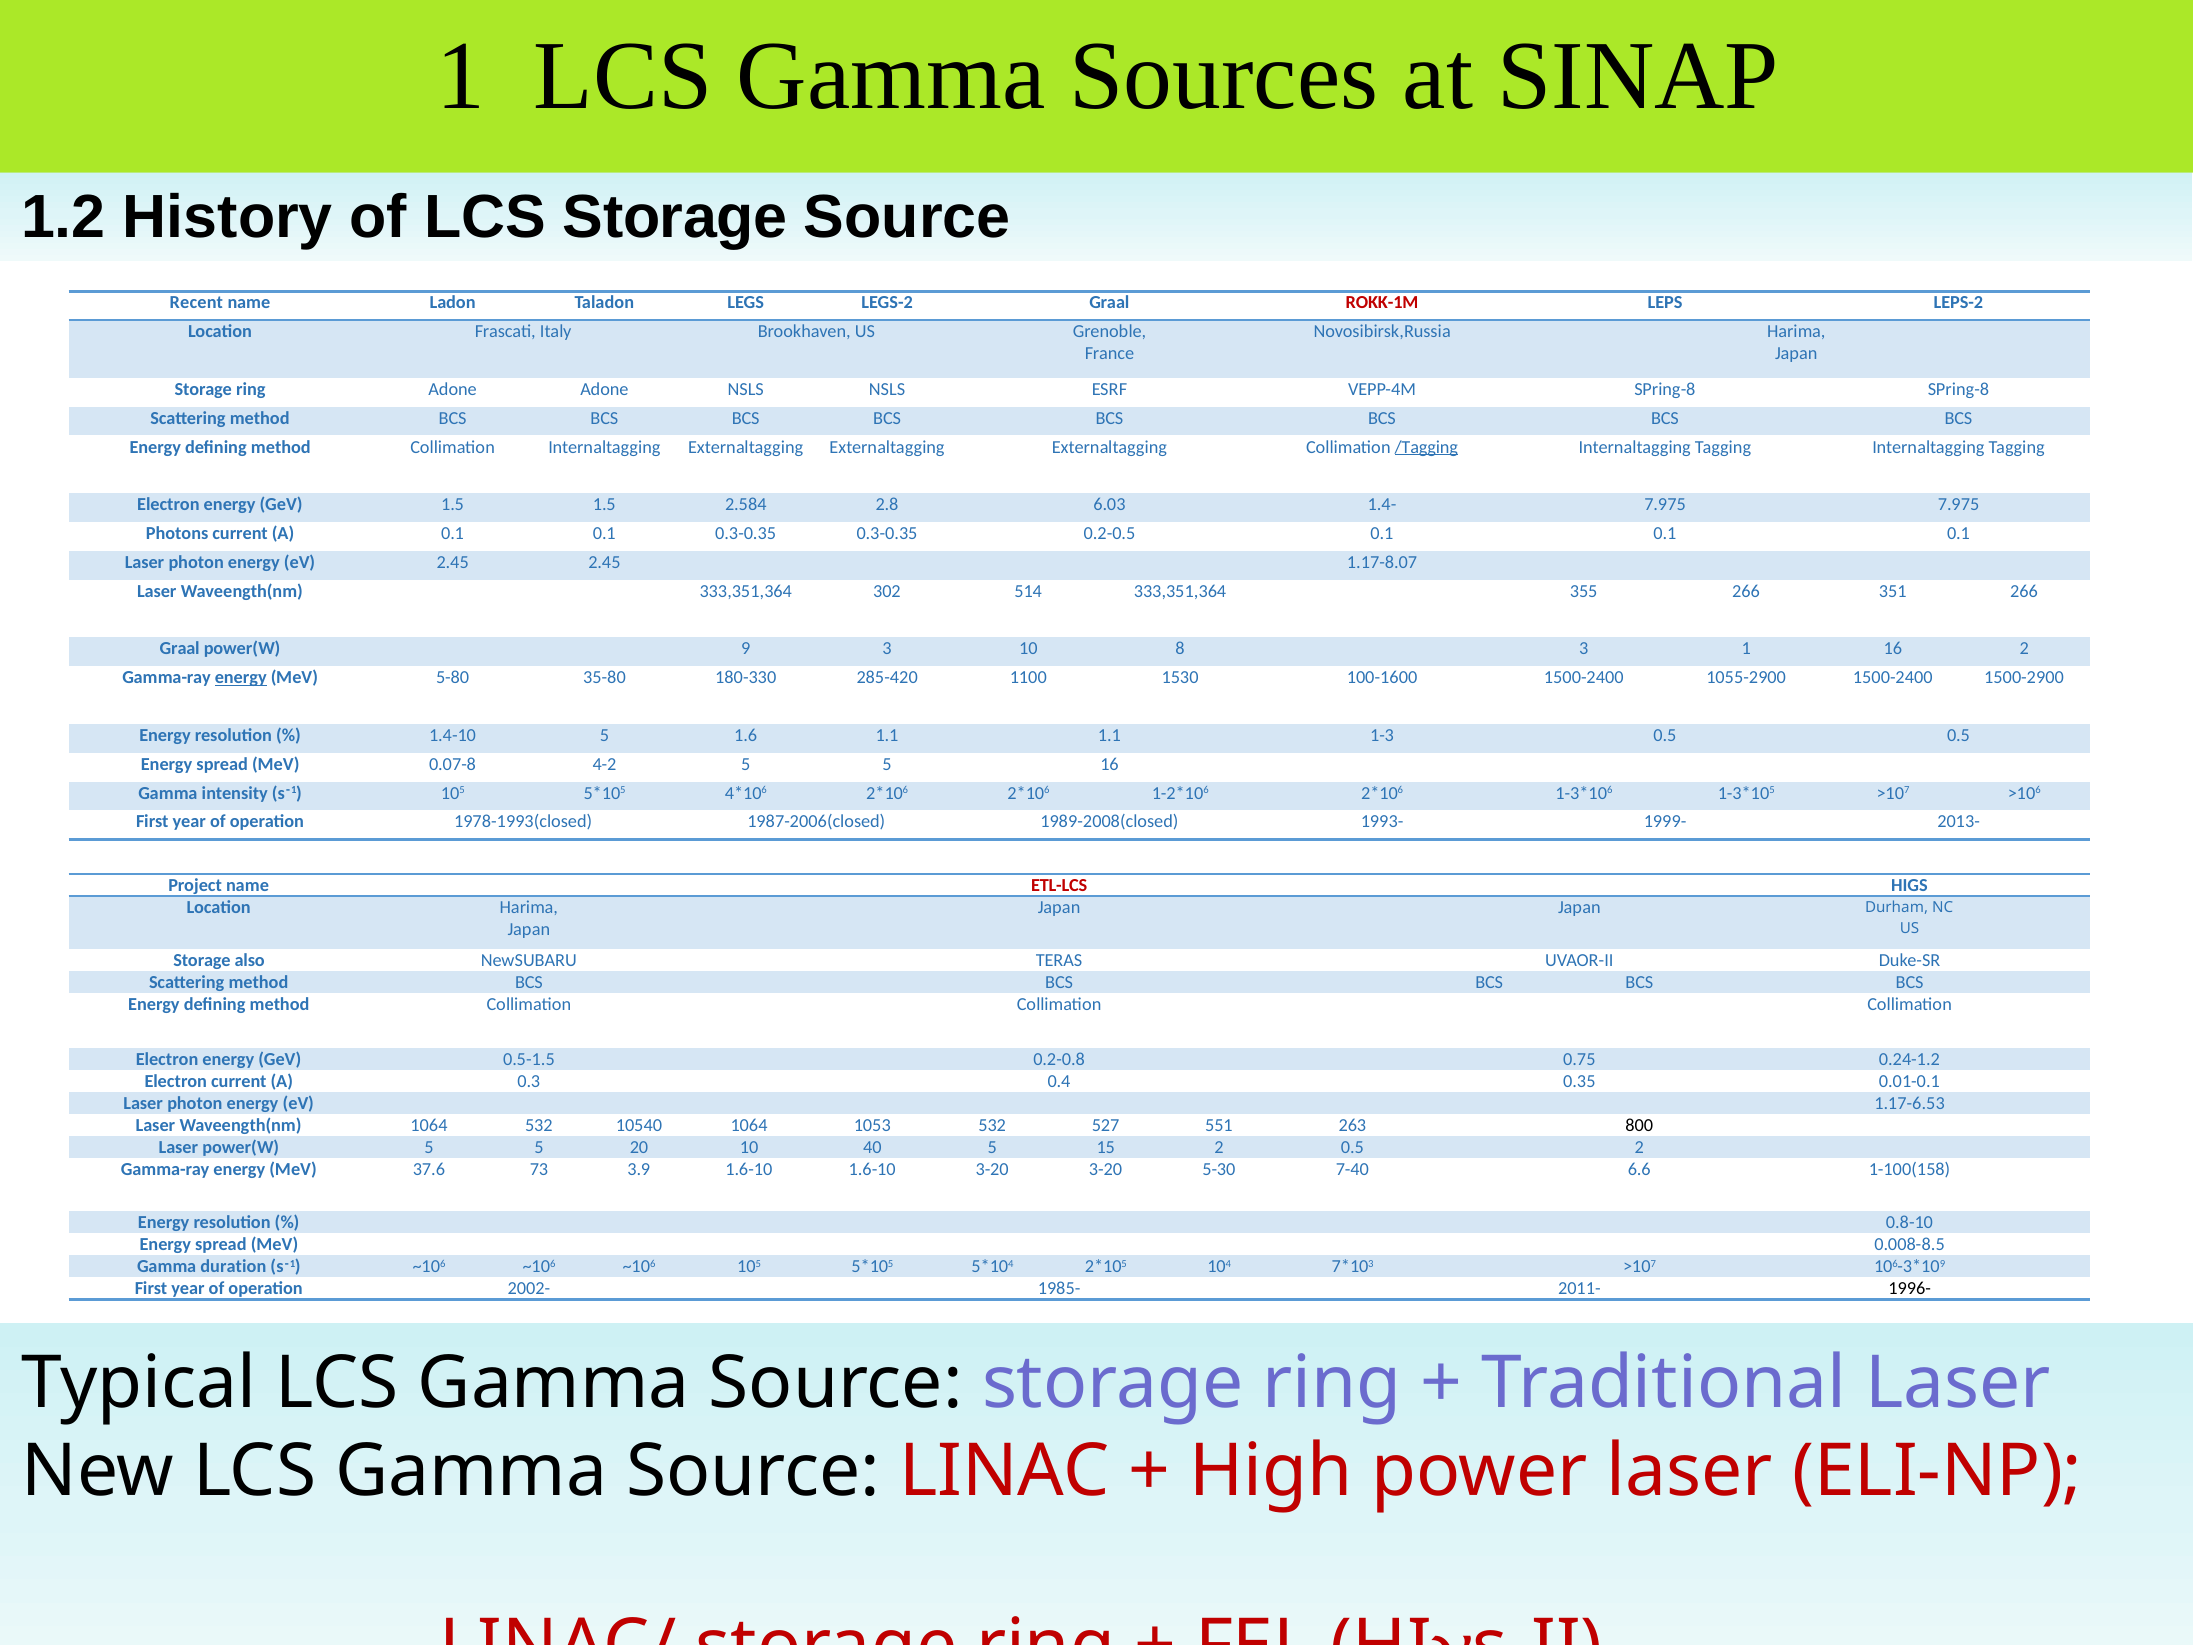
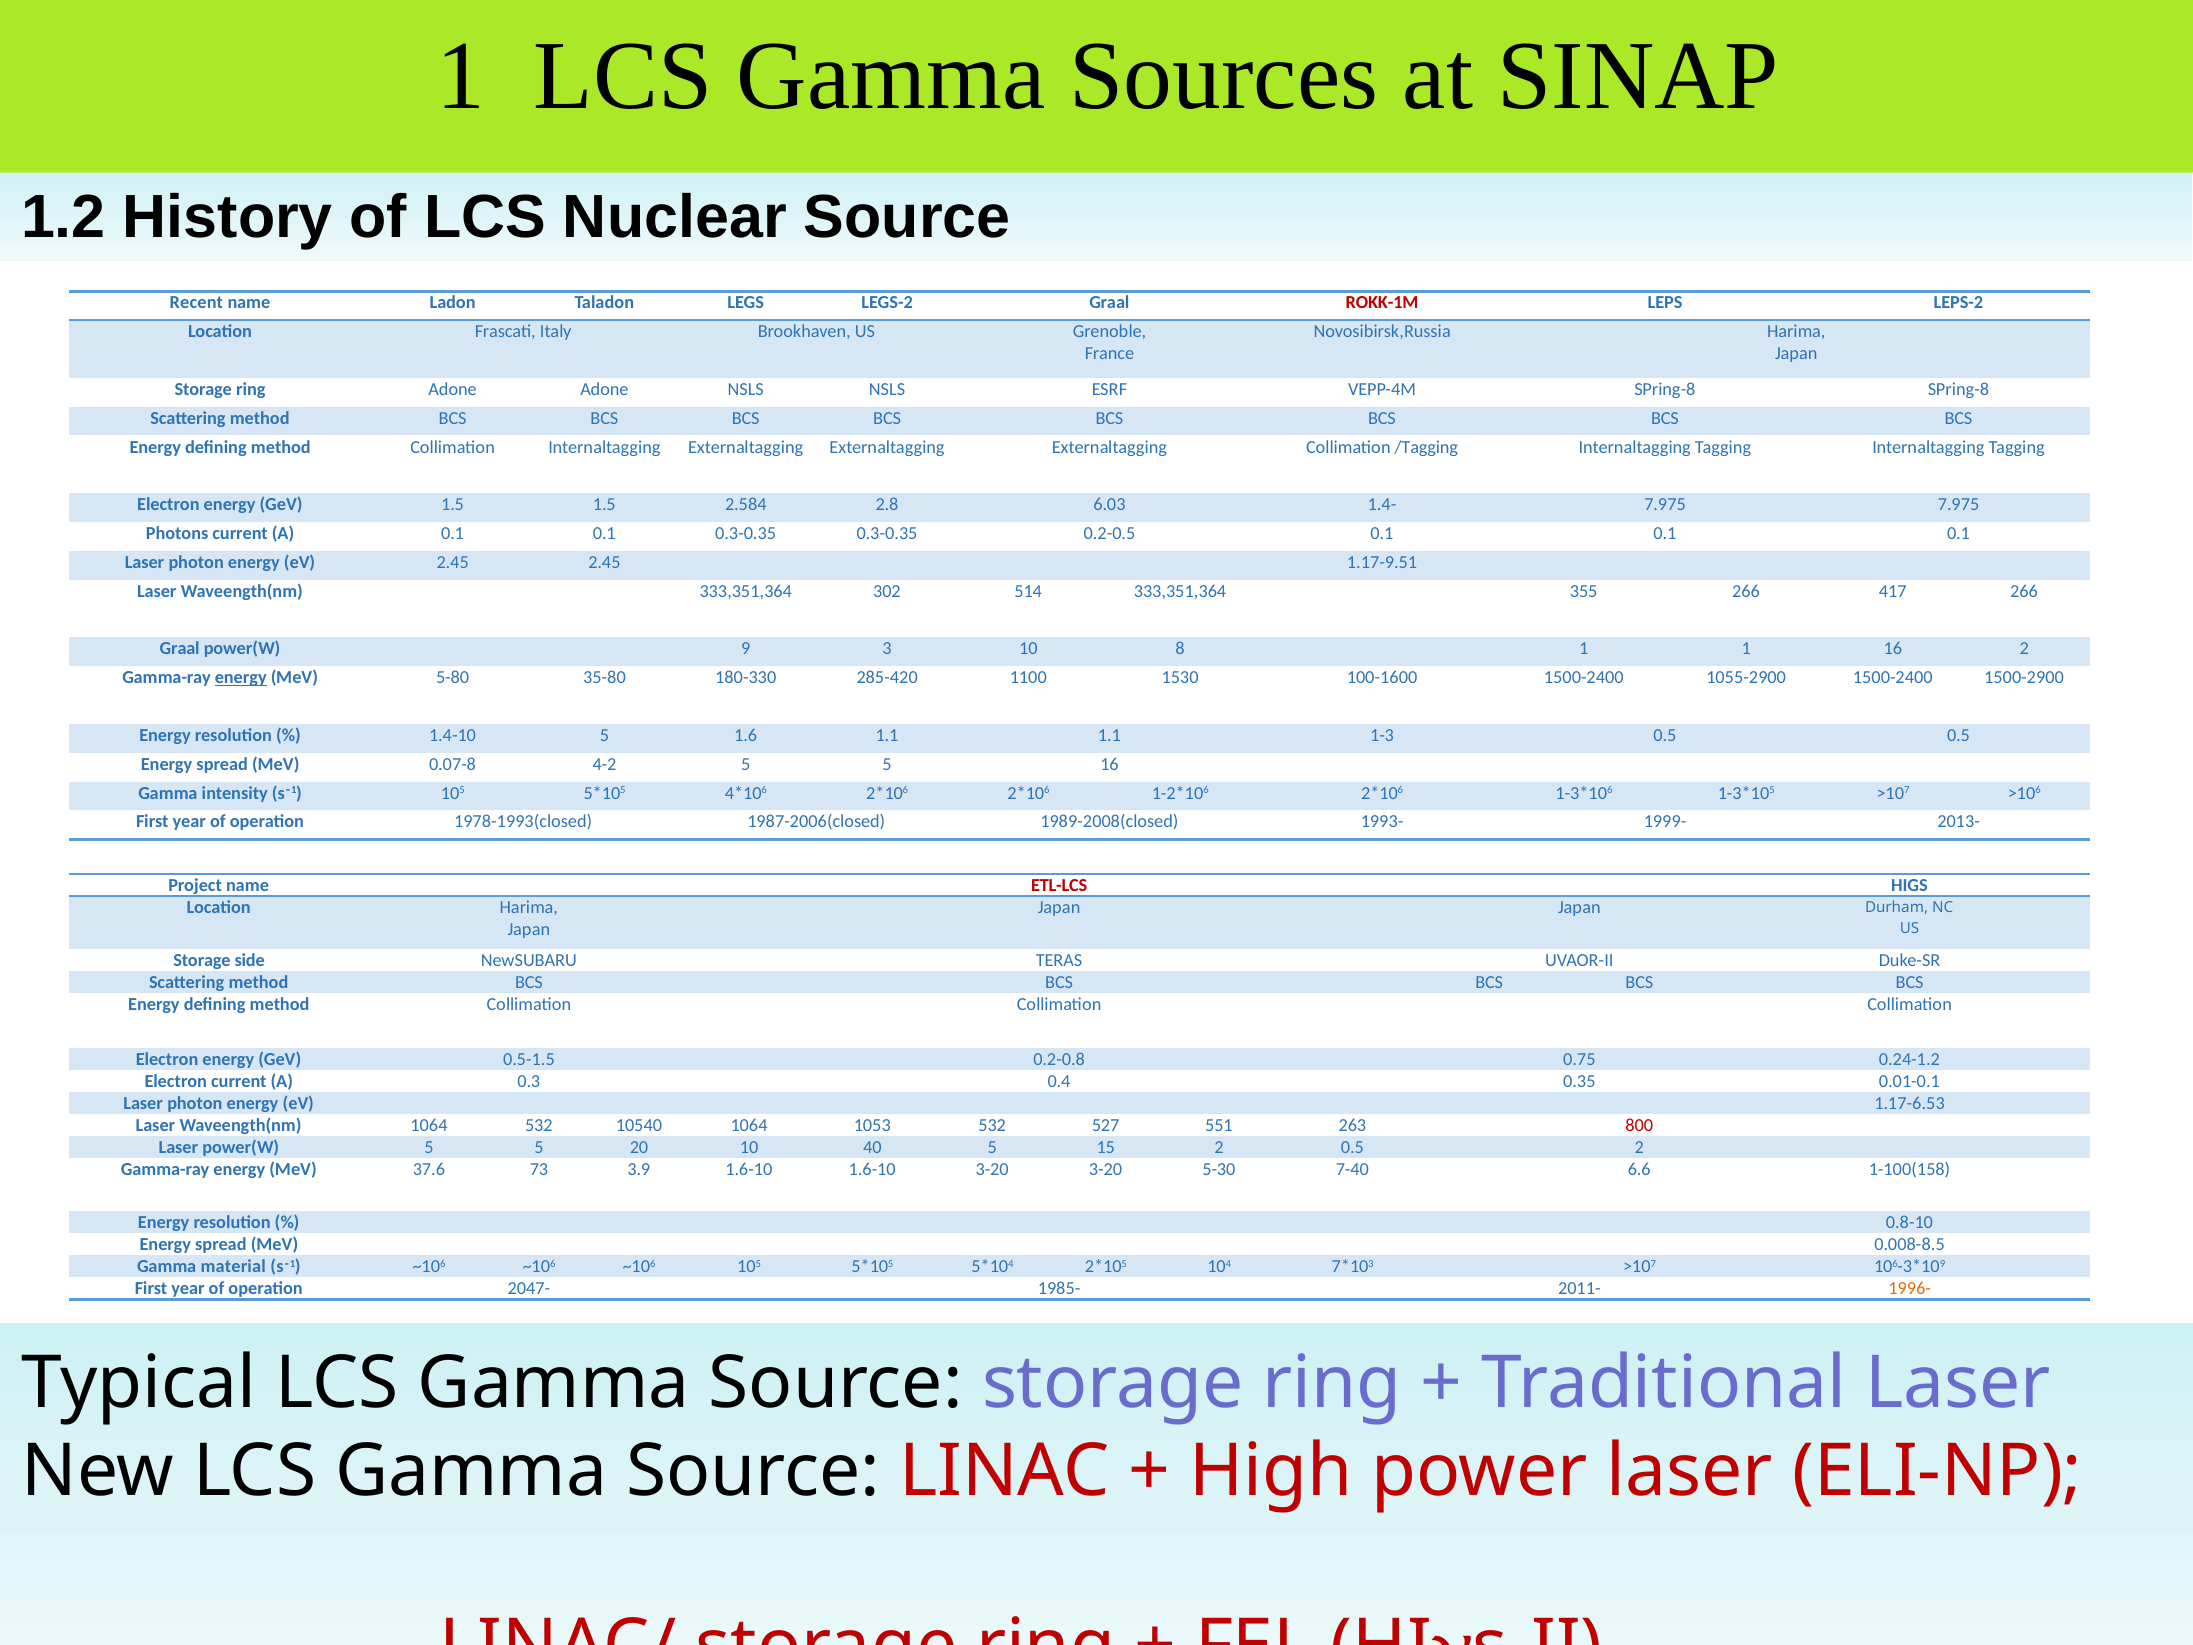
LCS Storage: Storage -> Nuclear (675, 218)
/Tagging underline: present -> none (1426, 447)
1.17-8.07: 1.17-8.07 -> 1.17-9.51 (1382, 562)
351: 351 -> 417 (1893, 591)
8 3: 3 -> 1 (1584, 649)
also: also -> side (250, 960)
800 colour: black -> red (1639, 1126)
duration: duration -> material (233, 1267)
2002-: 2002- -> 2047- (529, 1289)
1996- colour: black -> orange (1910, 1289)
